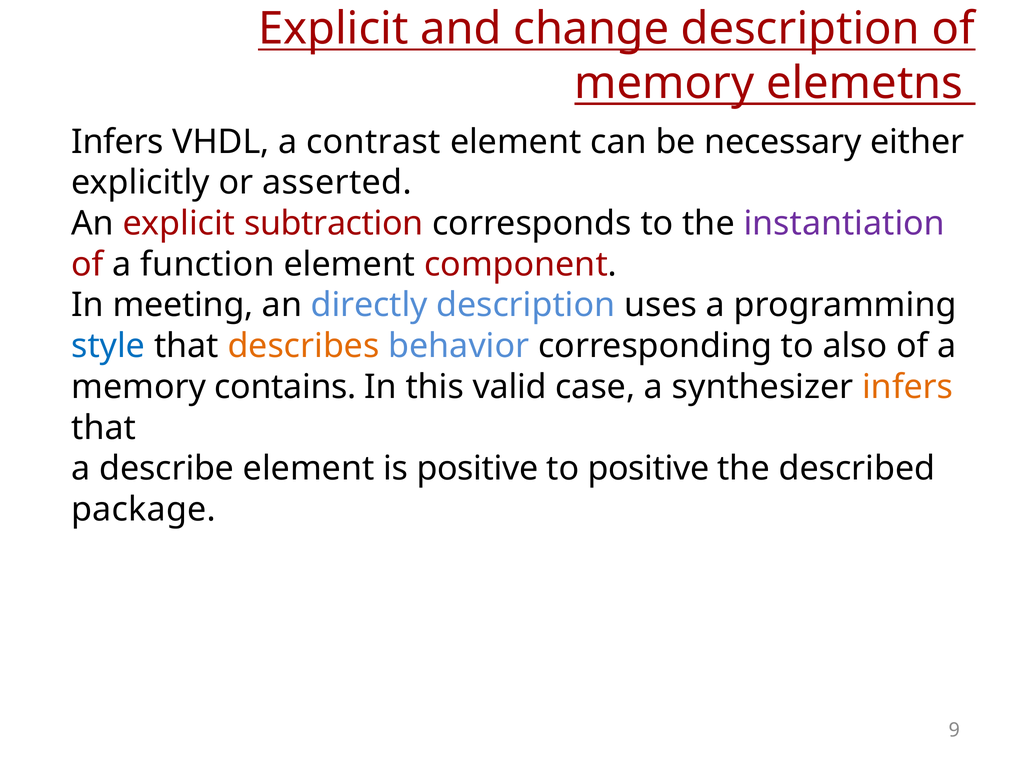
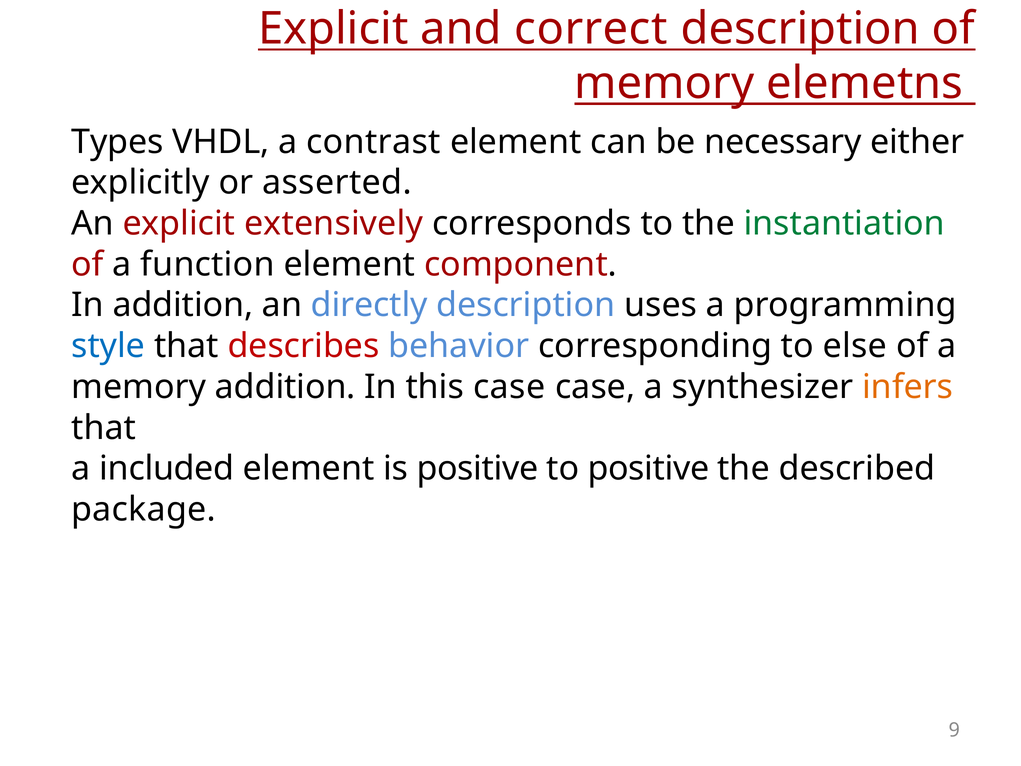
change: change -> correct (591, 29)
Infers: Infers -> Types (117, 142)
subtraction: subtraction -> extensively (334, 223)
instantiation colour: purple -> green (844, 223)
In meeting: meeting -> addition (183, 305)
describes colour: orange -> red (304, 346)
also: also -> else (855, 346)
memory contains: contains -> addition (285, 387)
this valid: valid -> case (509, 387)
describe: describe -> included (167, 468)
